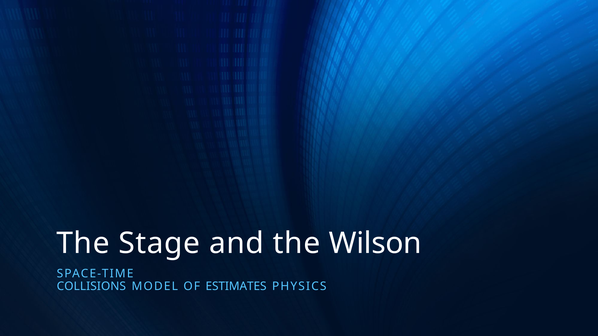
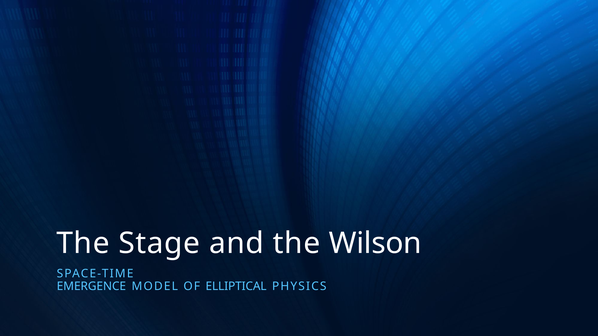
COLLISIONS: COLLISIONS -> EMERGENCE (91, 287)
ESTIMATES: ESTIMATES -> ELLIPTICAL (236, 287)
